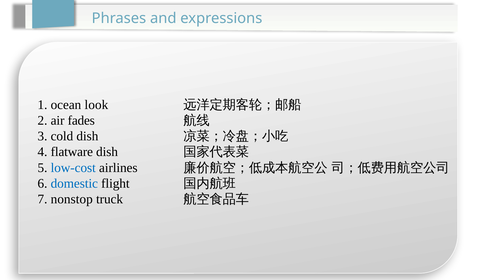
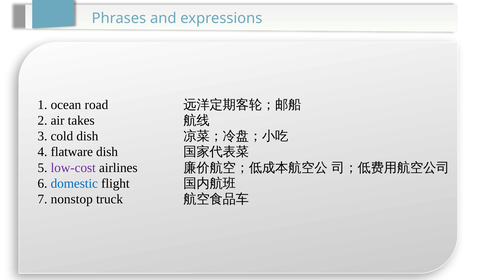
look: look -> road (96, 105)
fades: fades -> takes (81, 120)
low-cost colour: blue -> purple (73, 167)
